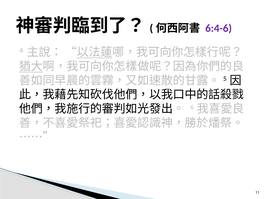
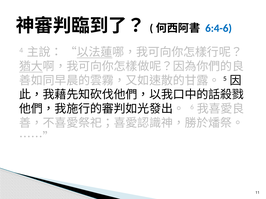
6:4-6 colour: purple -> blue (219, 28)
